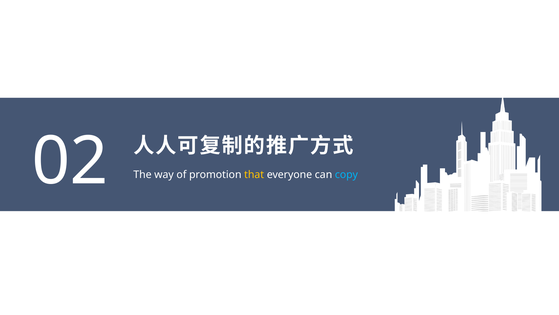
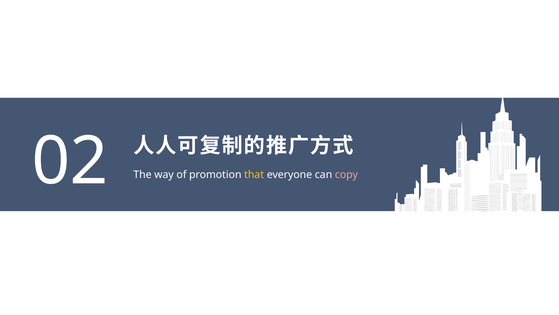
copy colour: light blue -> pink (346, 174)
